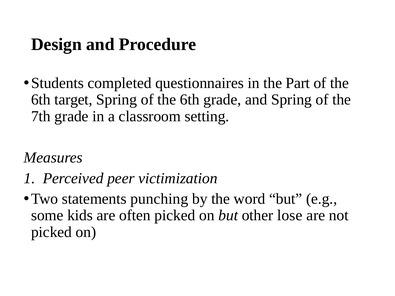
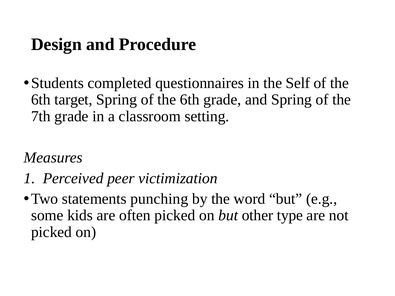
Part: Part -> Self (298, 83)
lose: lose -> type (290, 216)
